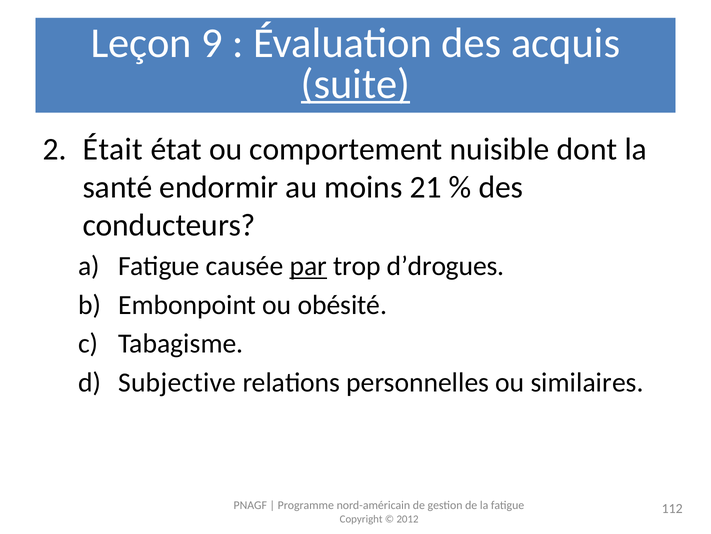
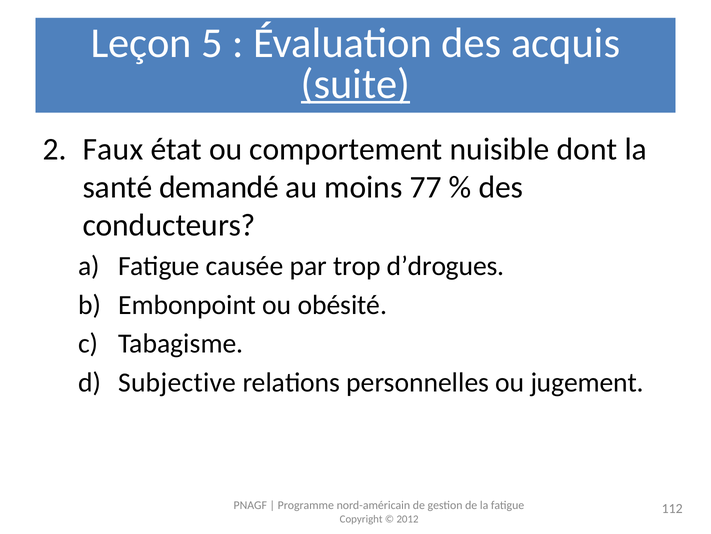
9: 9 -> 5 (212, 43)
Était: Était -> Faux (113, 149)
endormir: endormir -> demandé (219, 187)
21: 21 -> 77 (426, 187)
par underline: present -> none (308, 266)
similaires: similaires -> jugement (587, 382)
